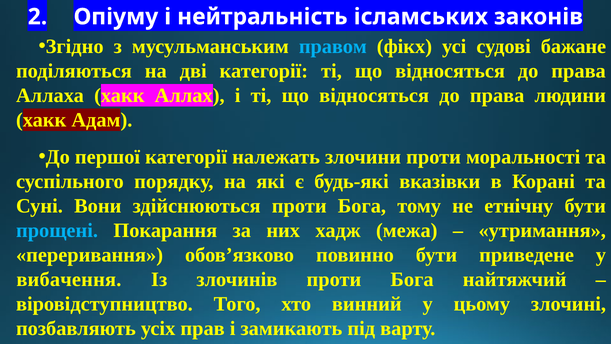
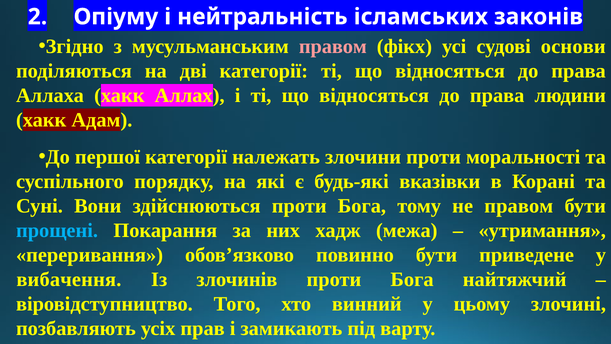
правом colour: light blue -> pink (333, 46)
бажане: бажане -> основи (573, 46)
не етнічну: етнічну -> правом (519, 206)
